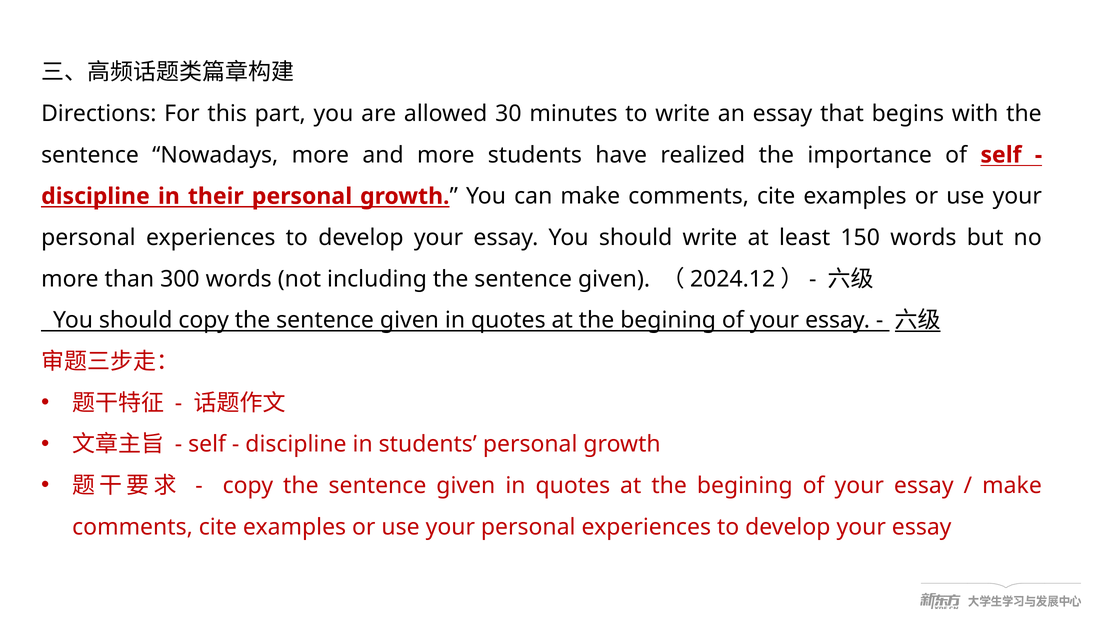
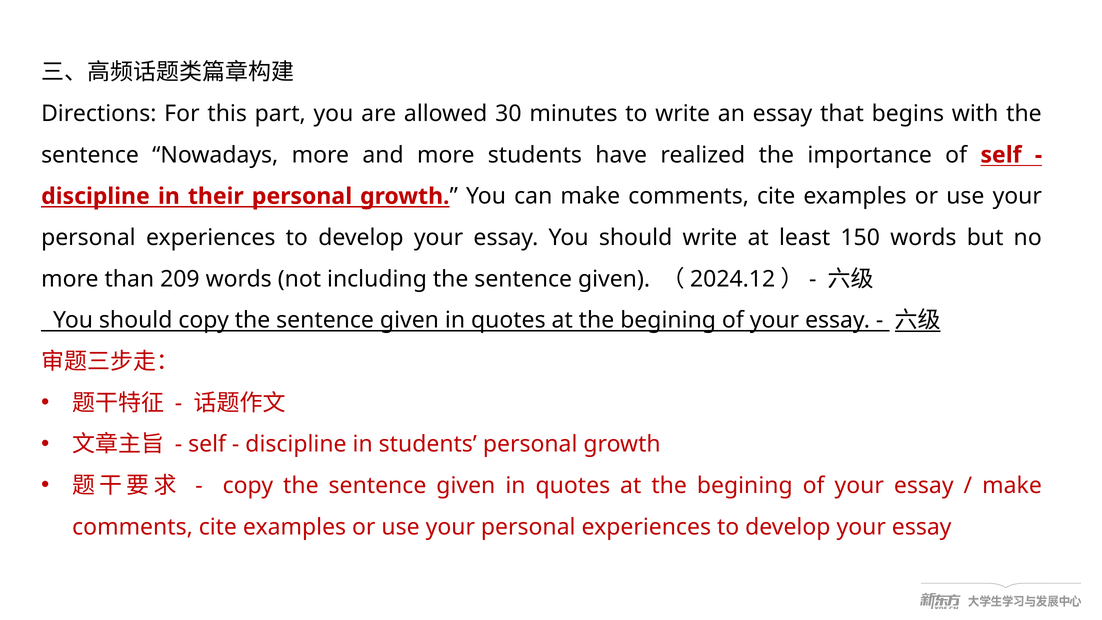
300: 300 -> 209 (180, 279)
